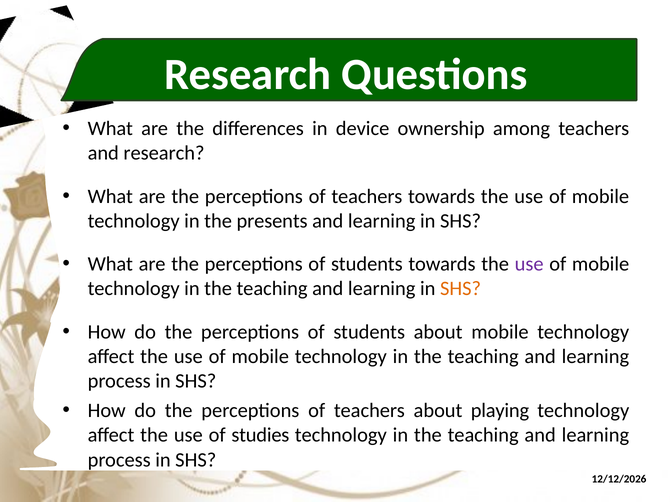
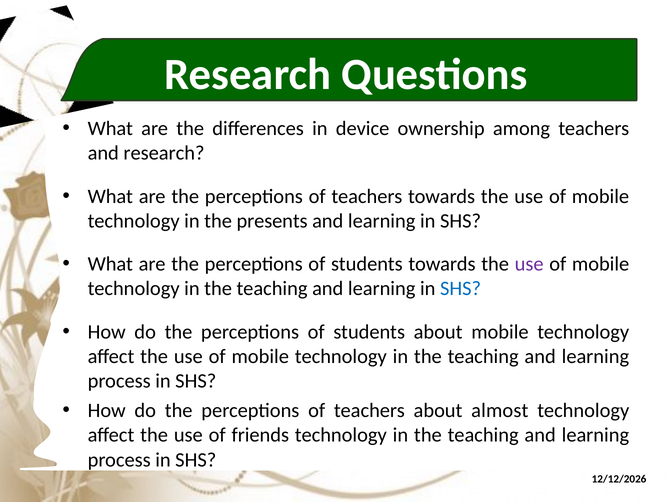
SHS colour: orange -> blue (461, 289)
playing: playing -> almost (500, 411)
studies: studies -> friends (260, 436)
